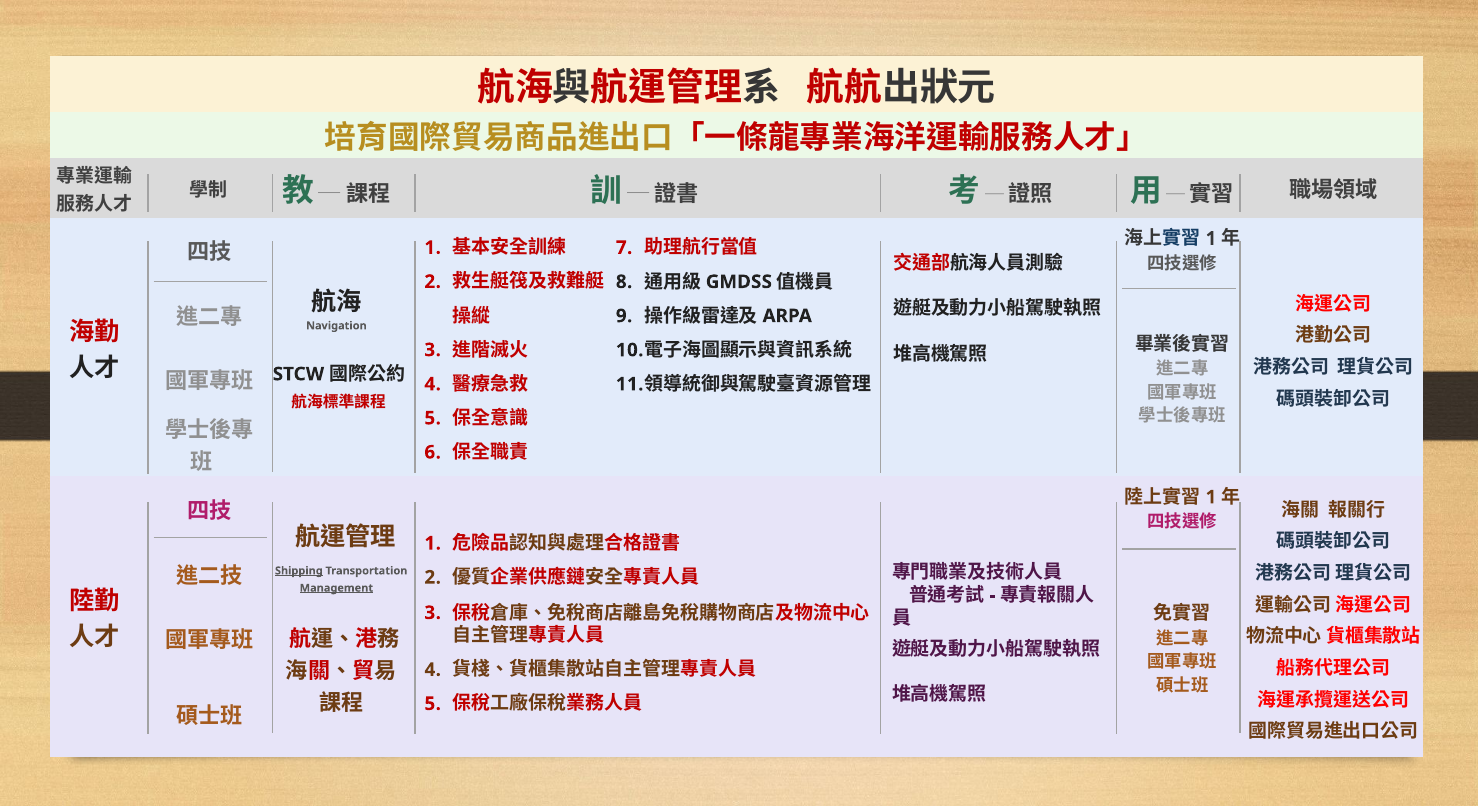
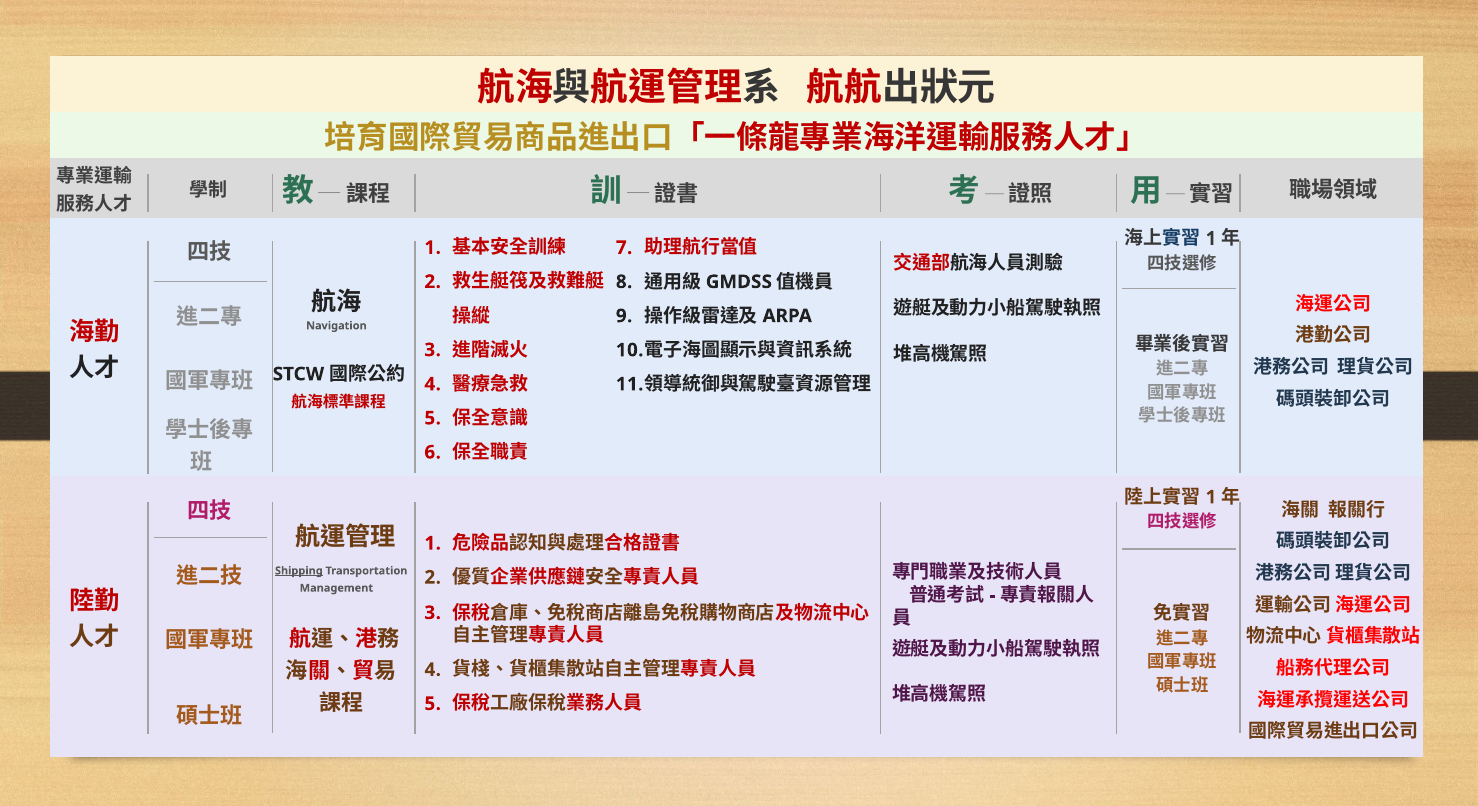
Management underline: present -> none (336, 588)
